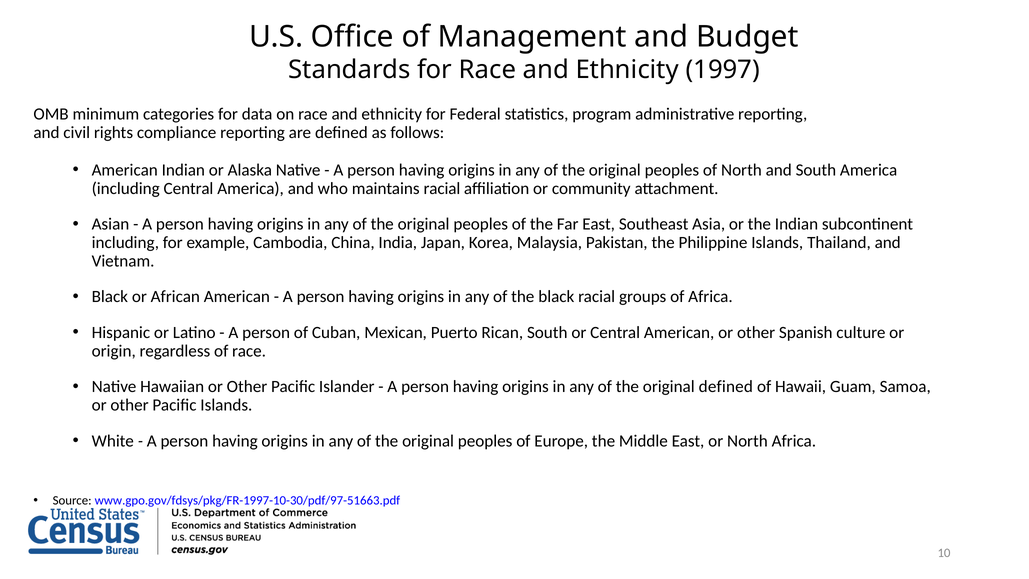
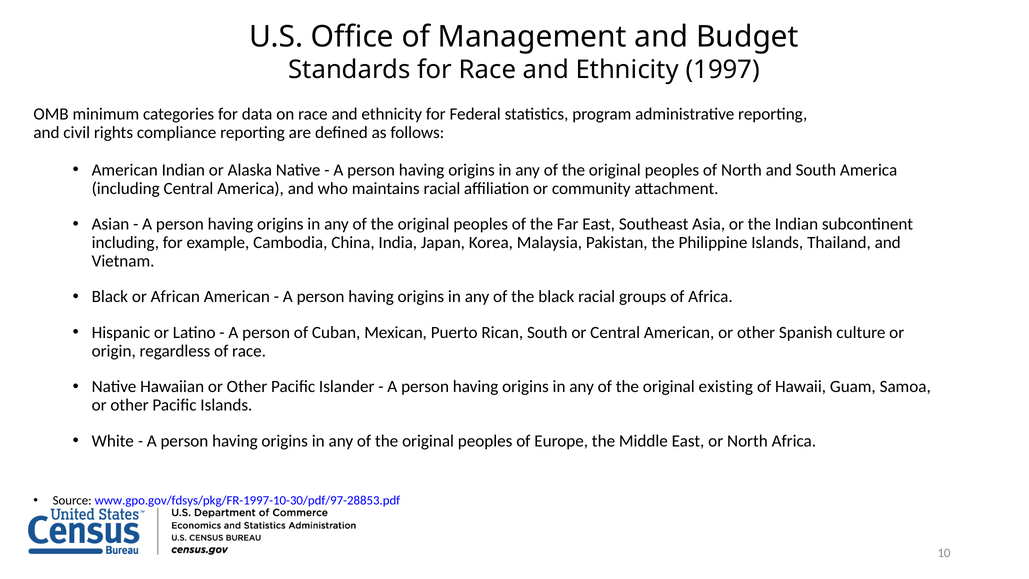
original defined: defined -> existing (726, 387)
www.gpo.gov/fdsys/pkg/FR-1997-10-30/pdf/97-51663.pdf: www.gpo.gov/fdsys/pkg/FR-1997-10-30/pdf/97-51663.pdf -> www.gpo.gov/fdsys/pkg/FR-1997-10-30/pdf/97-28853.pdf (247, 500)
